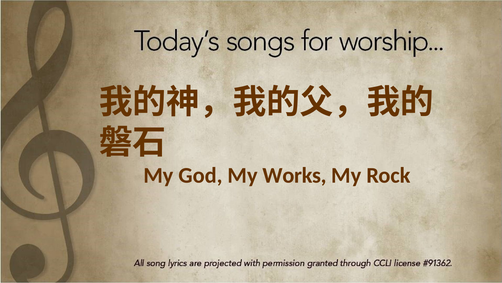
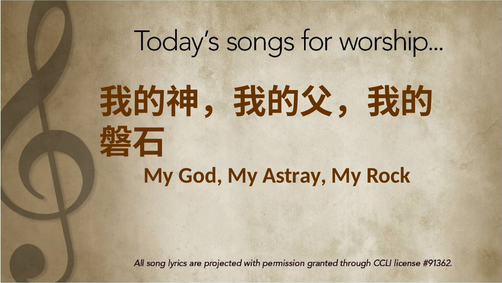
Works: Works -> Astray (295, 175)
